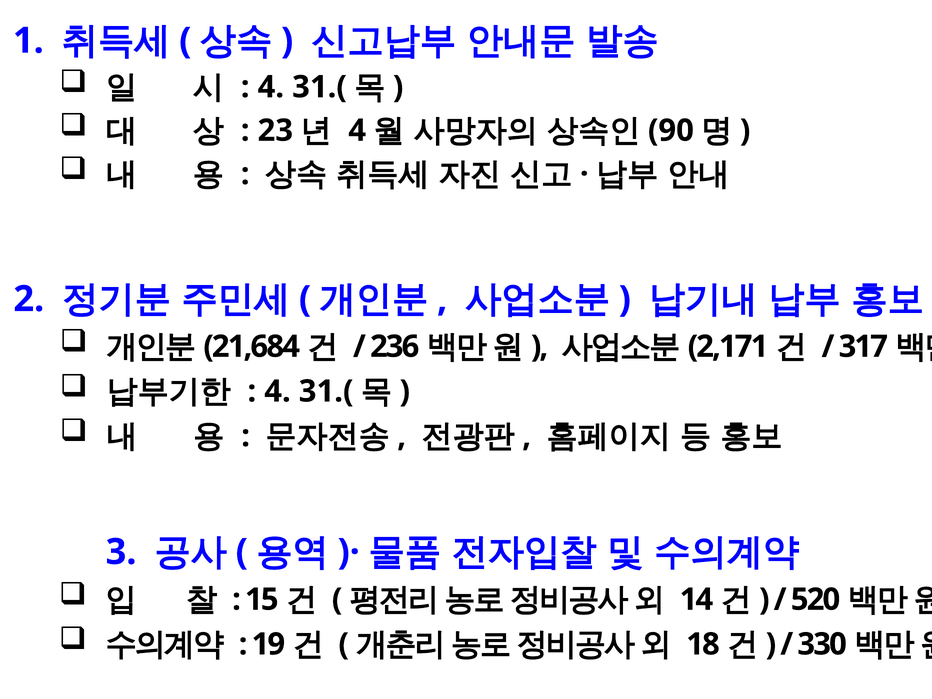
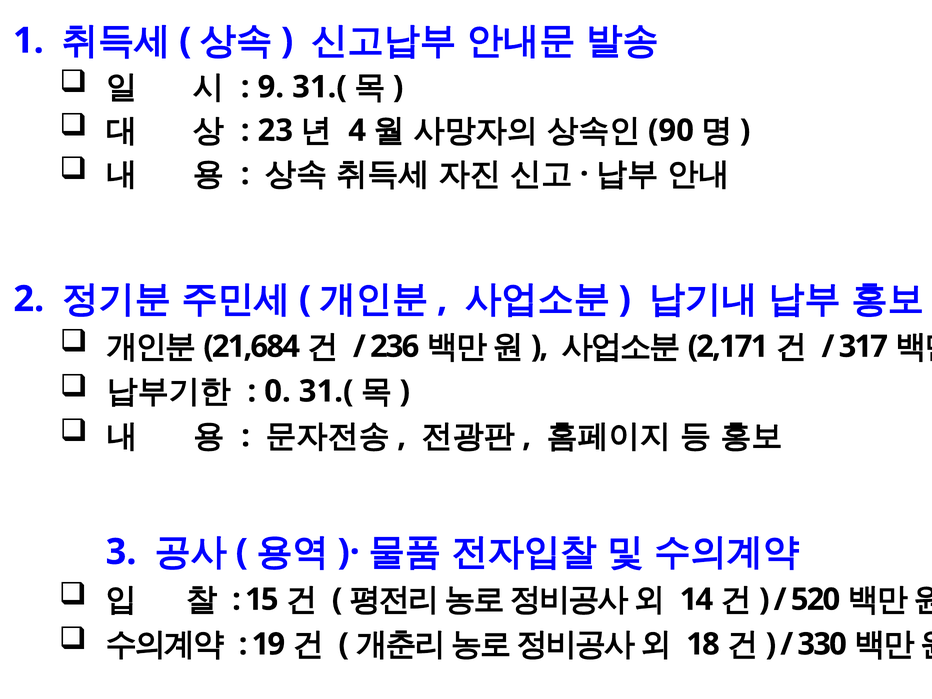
4: 4 -> 9 (271, 87)
4: 4 -> 0 (277, 391)
